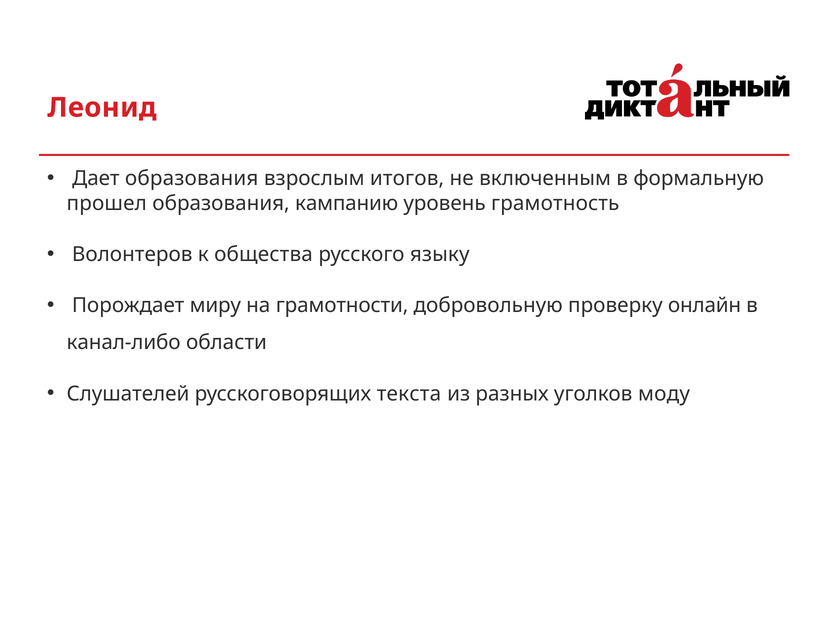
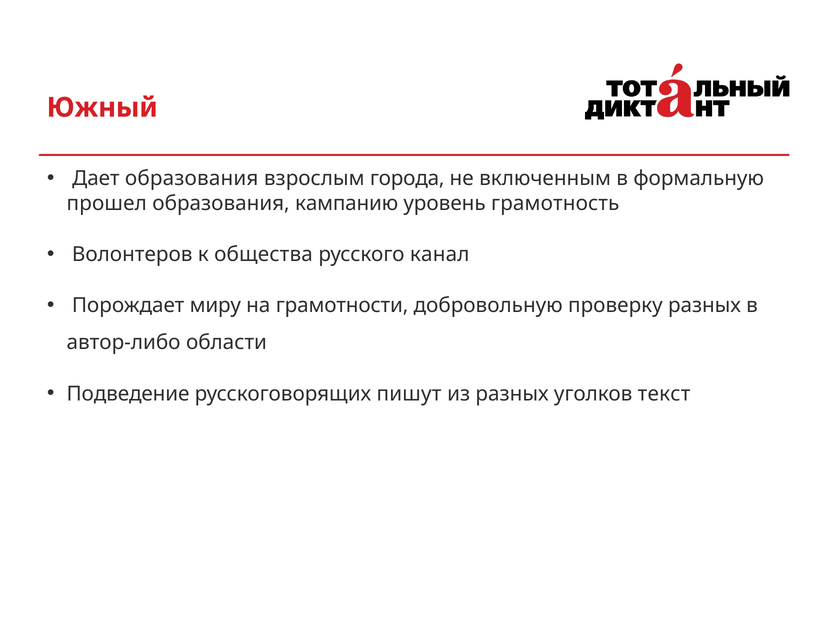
Леонид: Леонид -> Южный (102, 108)
итогов: итогов -> города (407, 178)
языку: языку -> канал (440, 254)
проверку онлайн: онлайн -> разных (705, 305)
канал-либо: канал-либо -> автор-либо (124, 343)
Слушателей: Слушателей -> Подведение (128, 394)
текста: текста -> пишут (409, 394)
моду: моду -> текст (664, 394)
